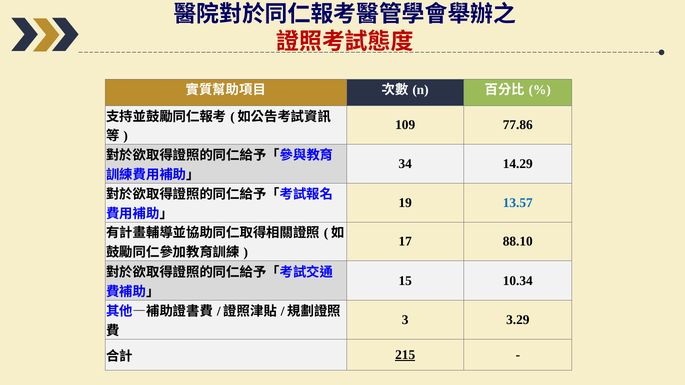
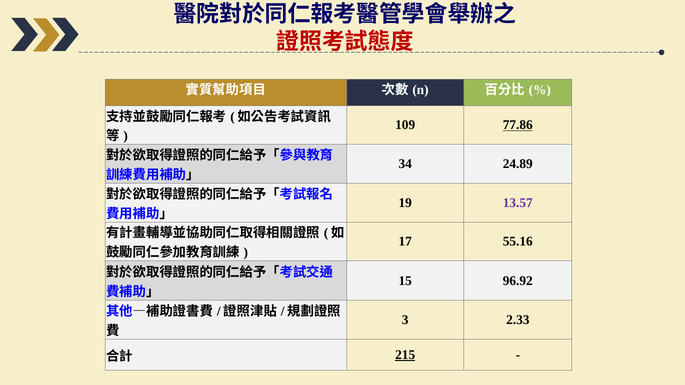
77.86 underline: none -> present (518, 125)
14.29: 14.29 -> 24.89 (518, 164)
13.57 colour: blue -> purple (518, 203)
88.10: 88.10 -> 55.16 (518, 242)
10.34: 10.34 -> 96.92 (518, 281)
3.29: 3.29 -> 2.33 (518, 320)
